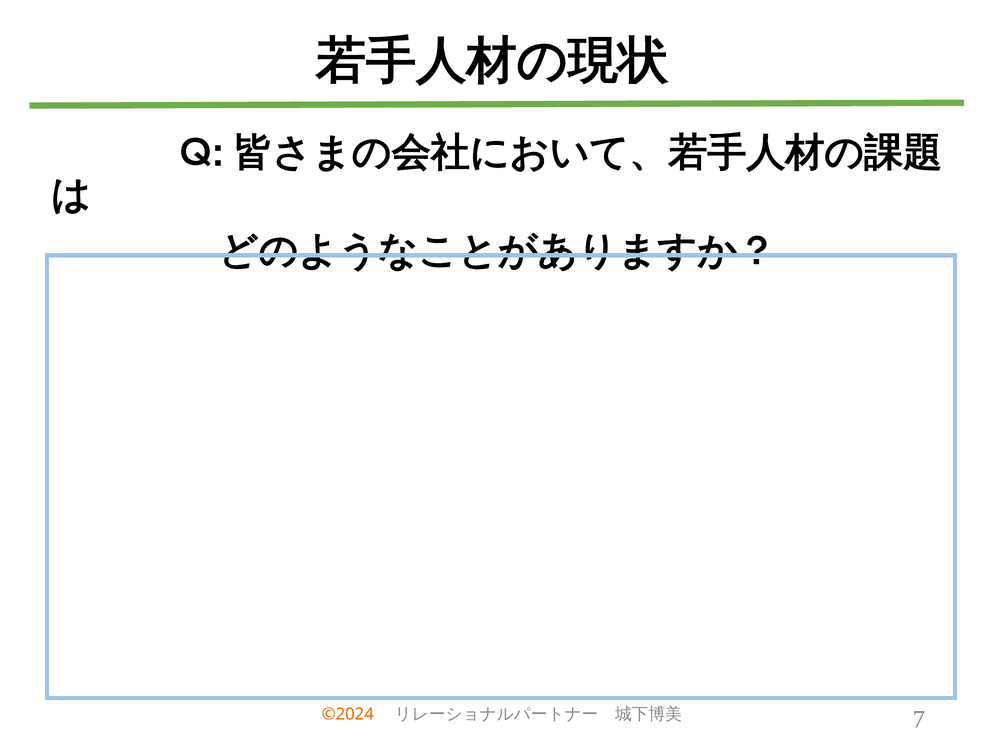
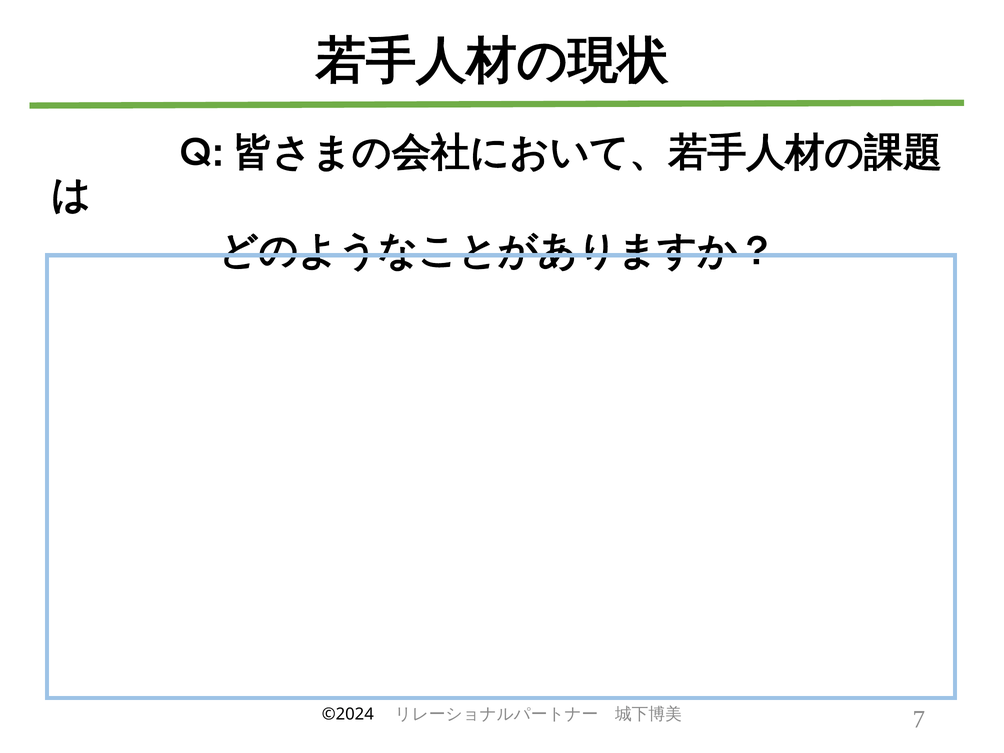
©2024 colour: orange -> black (348, 714)
